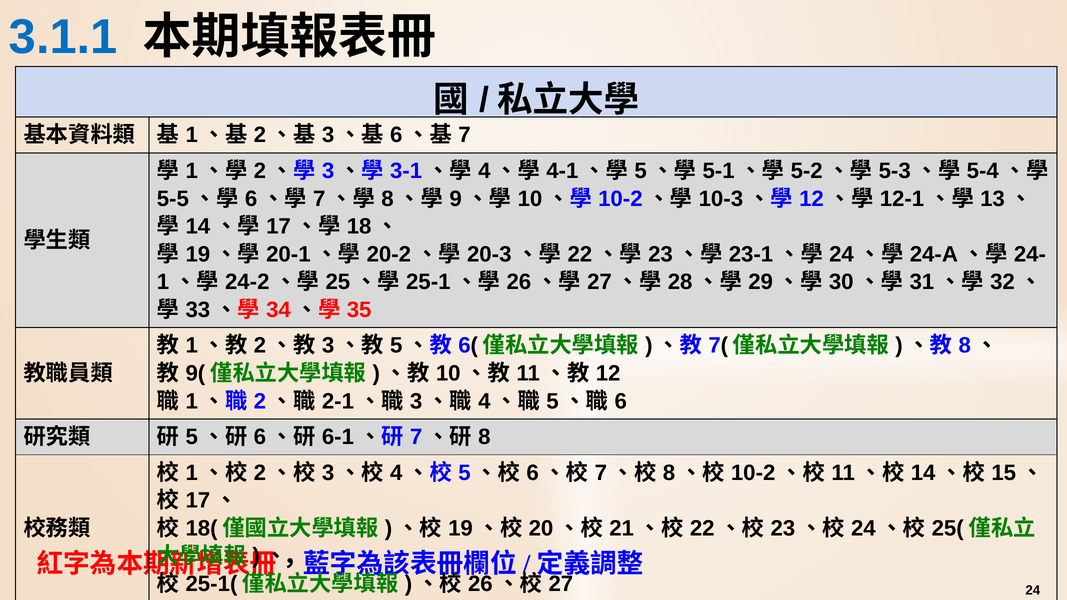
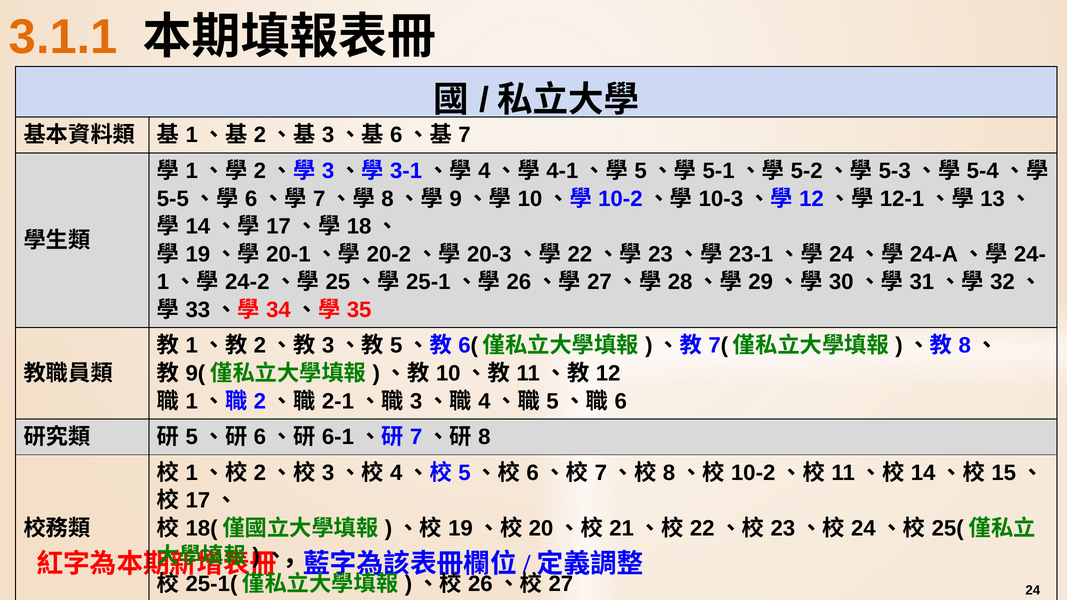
3.1.1 colour: blue -> orange (63, 37)
